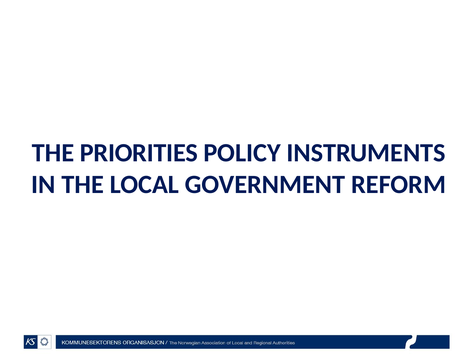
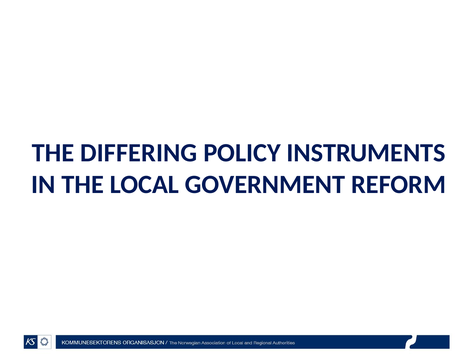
PRIORITIES: PRIORITIES -> DIFFERING (139, 153)
